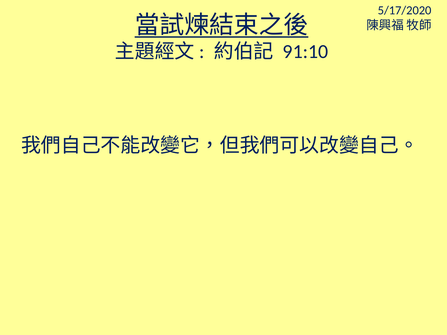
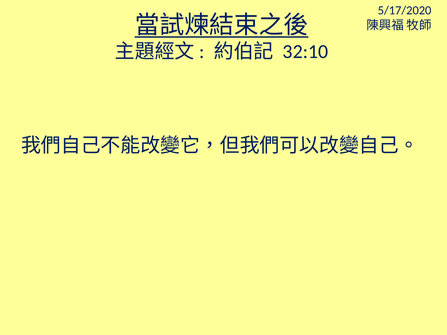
91:10: 91:10 -> 32:10 (305, 52)
